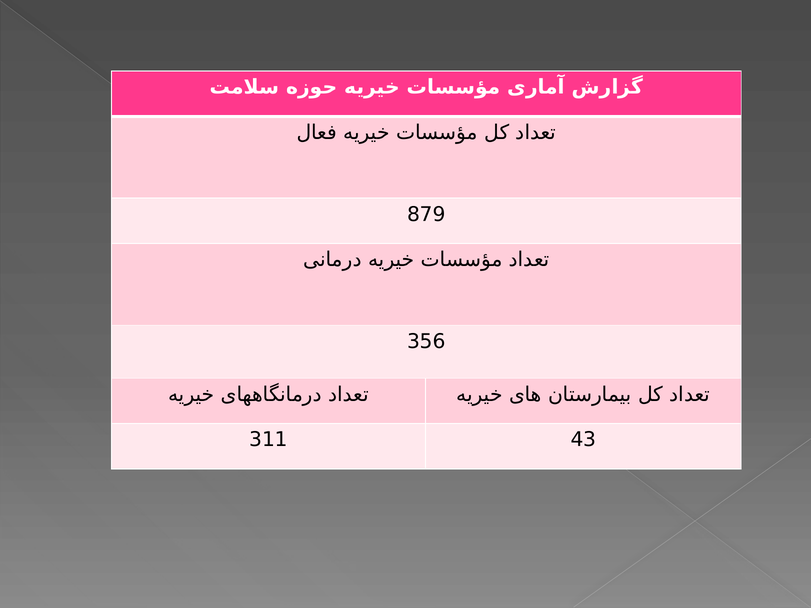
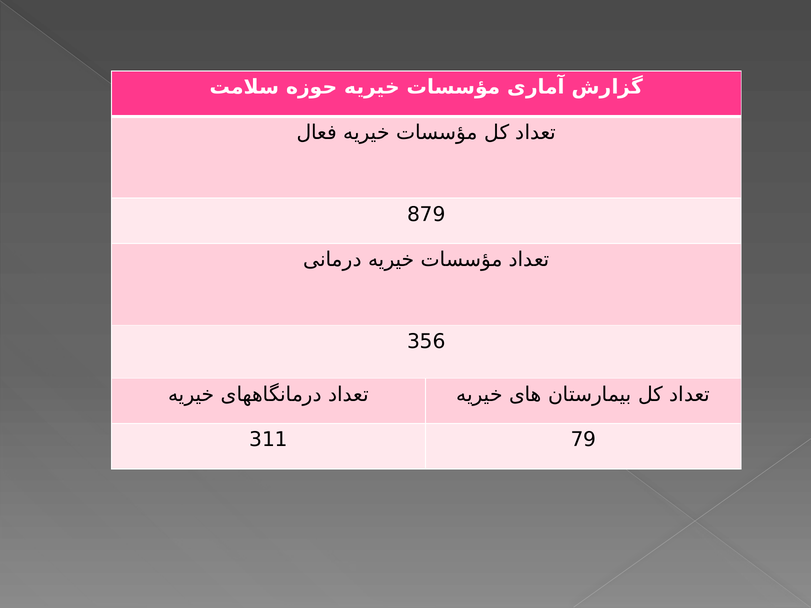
43: 43 -> 79 (583, 440)
